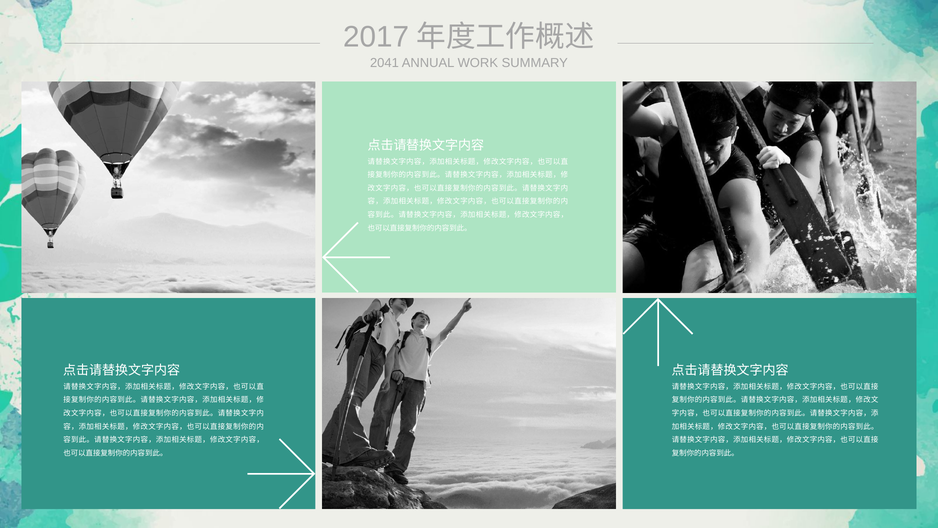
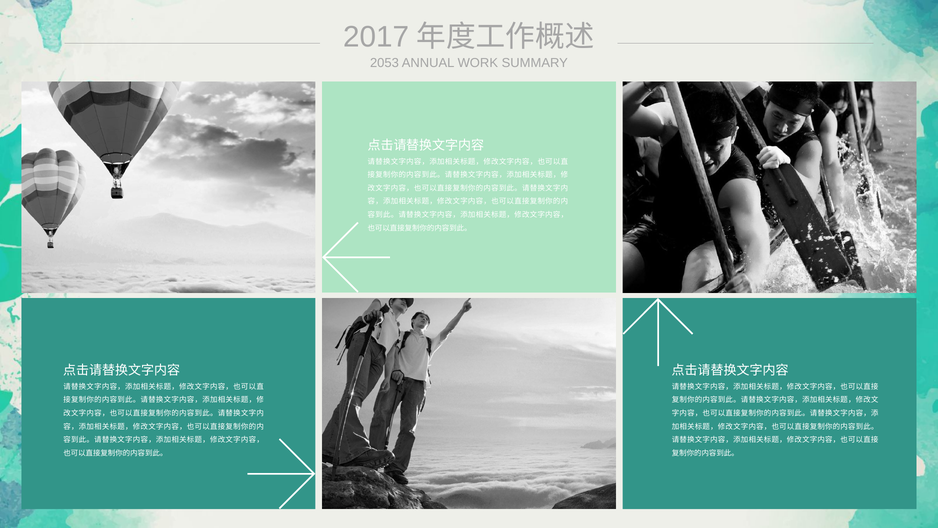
2041: 2041 -> 2053 (384, 63)
